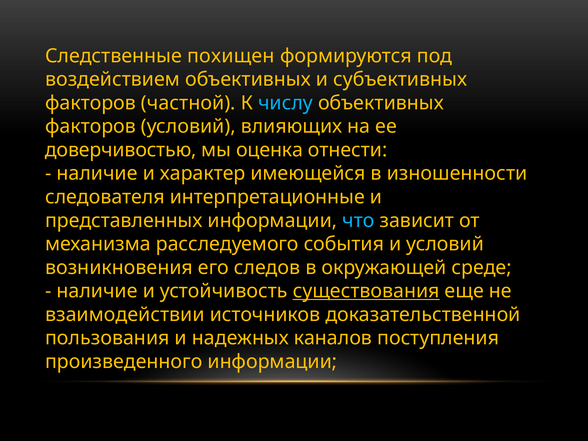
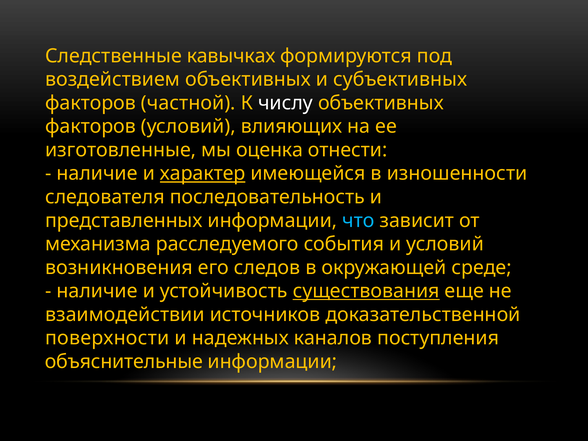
похищен: похищен -> кавычках (231, 56)
числу colour: light blue -> white (286, 103)
доверчивостью: доверчивостью -> изготовленные (121, 150)
характер underline: none -> present (203, 174)
интерпретационные: интерпретационные -> последовательность (267, 197)
пользования: пользования -> поверхности (107, 338)
произведенного: произведенного -> объяснительные (124, 362)
